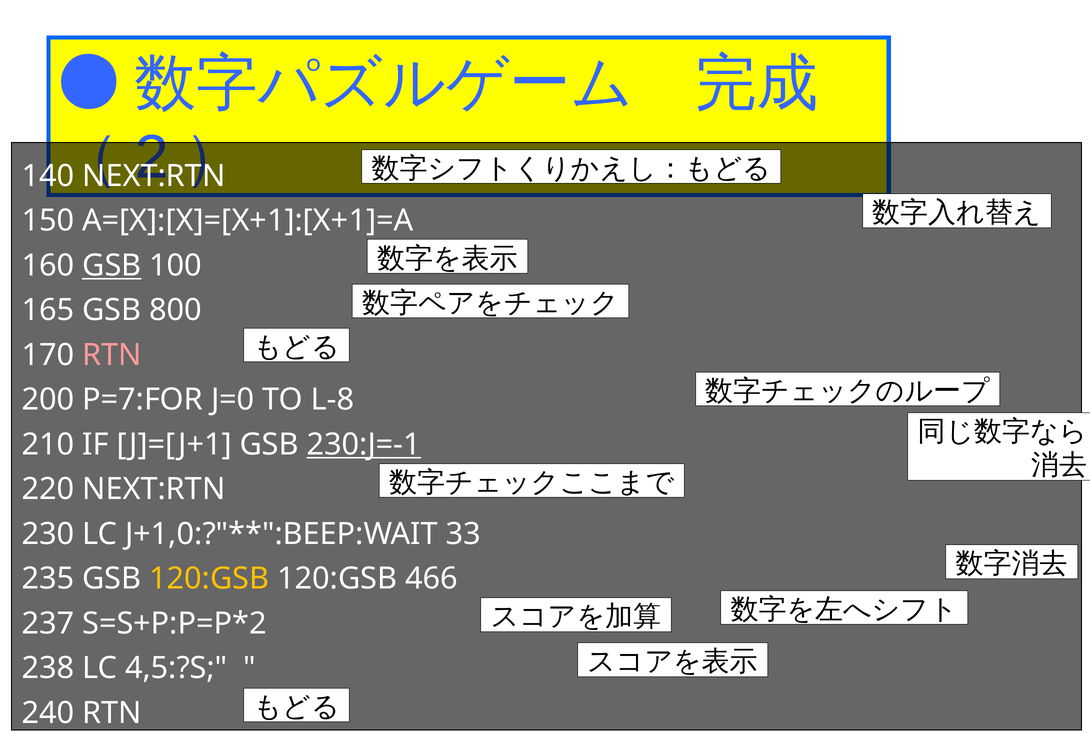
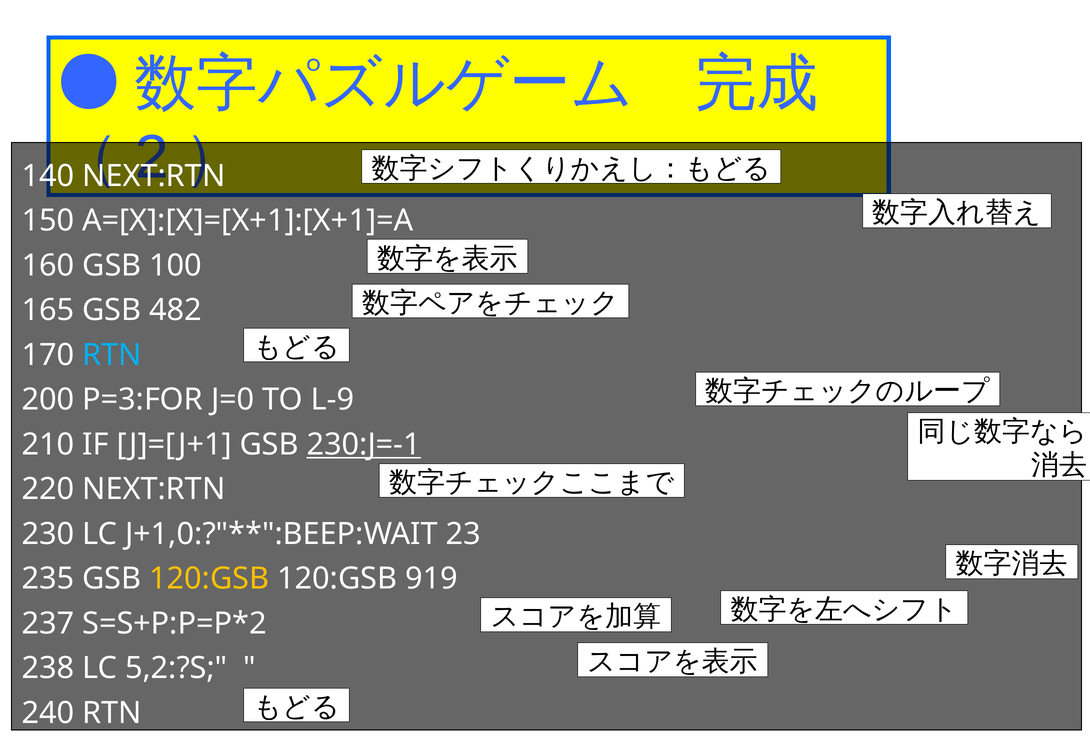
GSB underline: present -> none (112, 265)
800: 800 -> 482 (176, 310)
RTN colour: pink -> light blue (112, 355)
P=7:FOR: P=7:FOR -> P=3:FOR (143, 400)
L-8: L-8 -> L-9 (333, 400)
33: 33 -> 23 (463, 534)
466: 466 -> 919 (431, 578)
4,5:?S: 4,5:?S -> 5,2:?S (176, 668)
